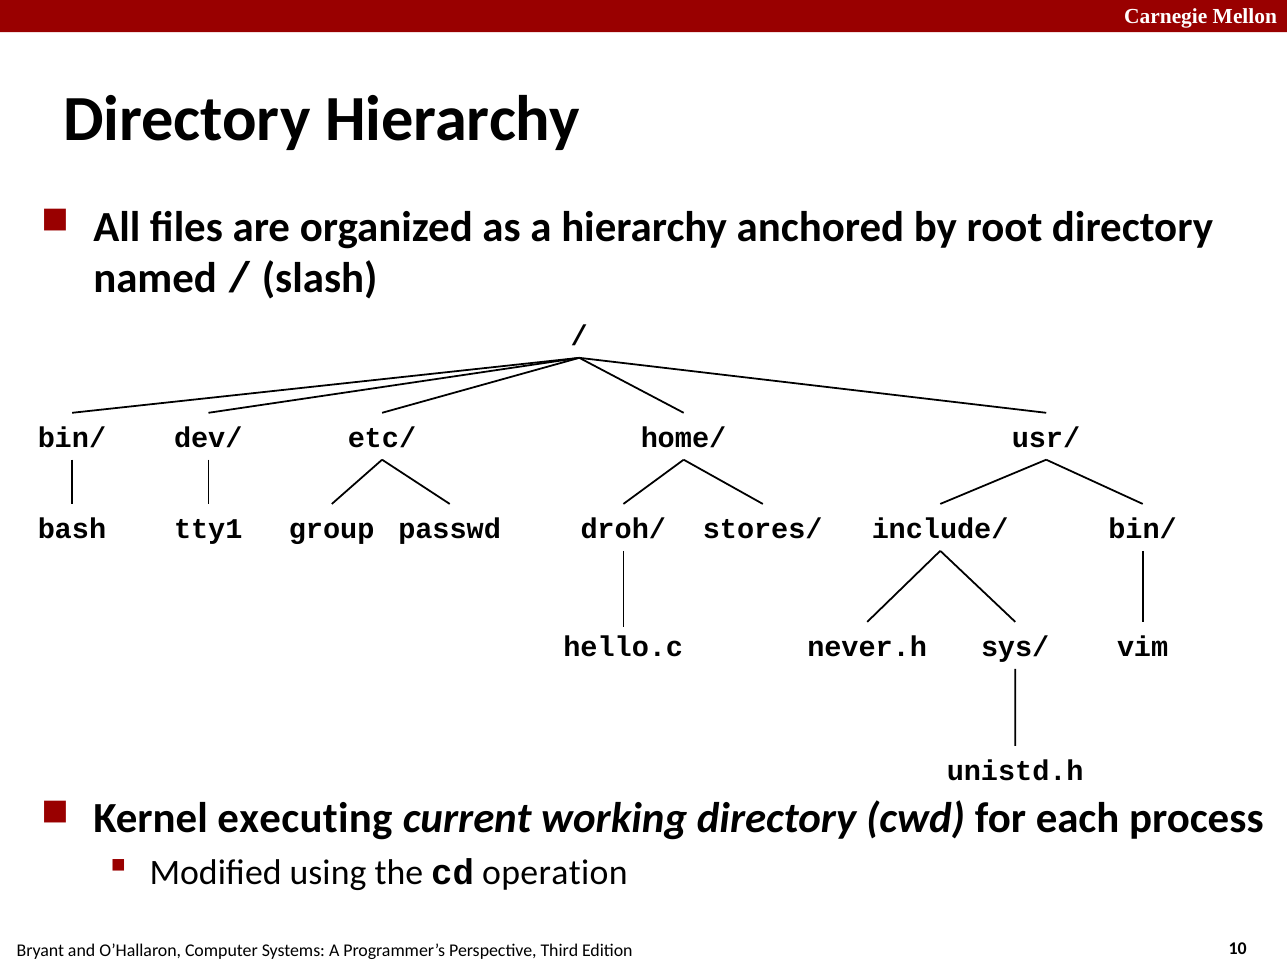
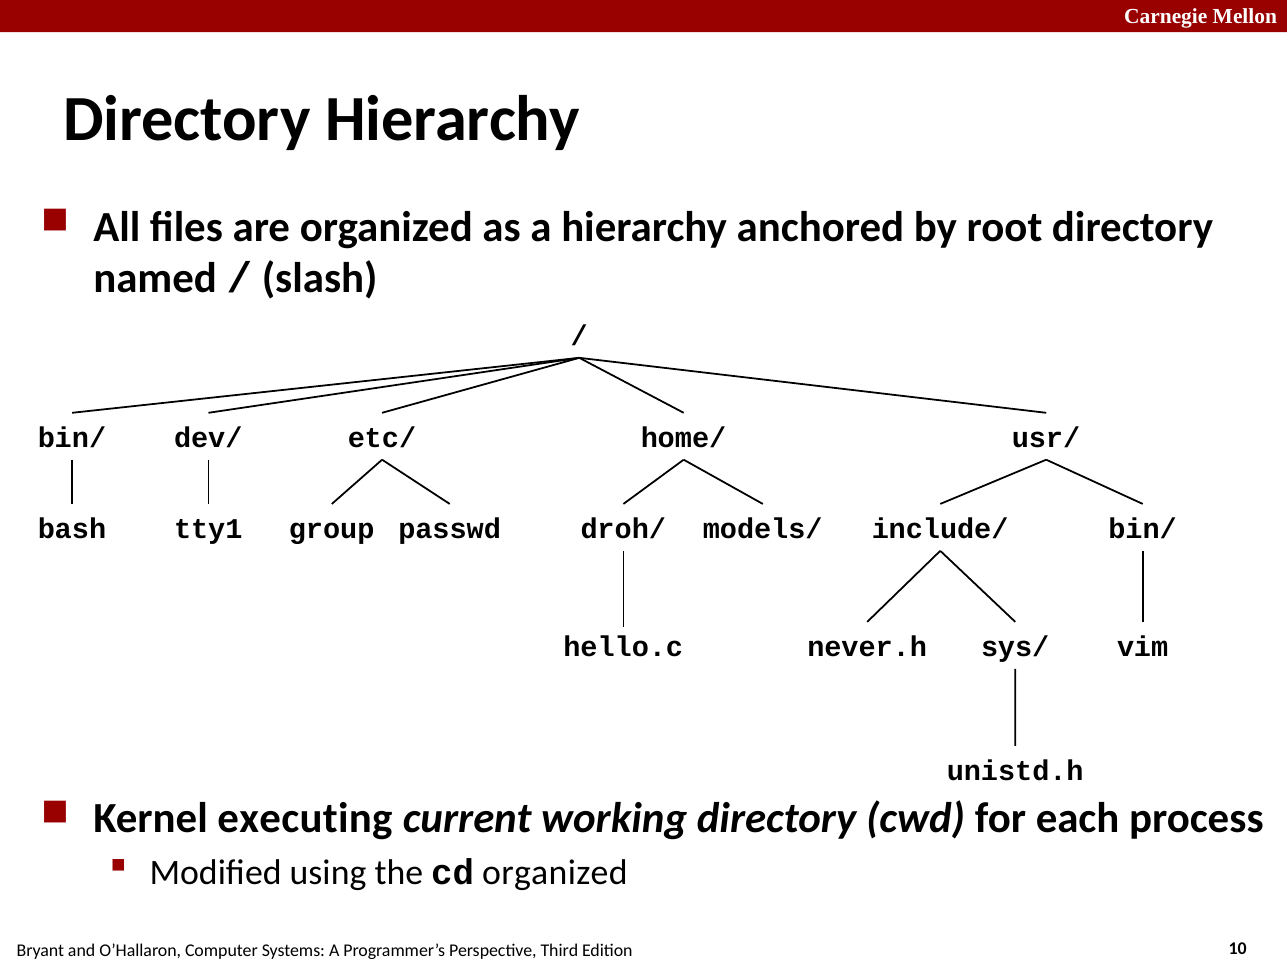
stores/: stores/ -> models/ (763, 530)
cd operation: operation -> organized (555, 873)
